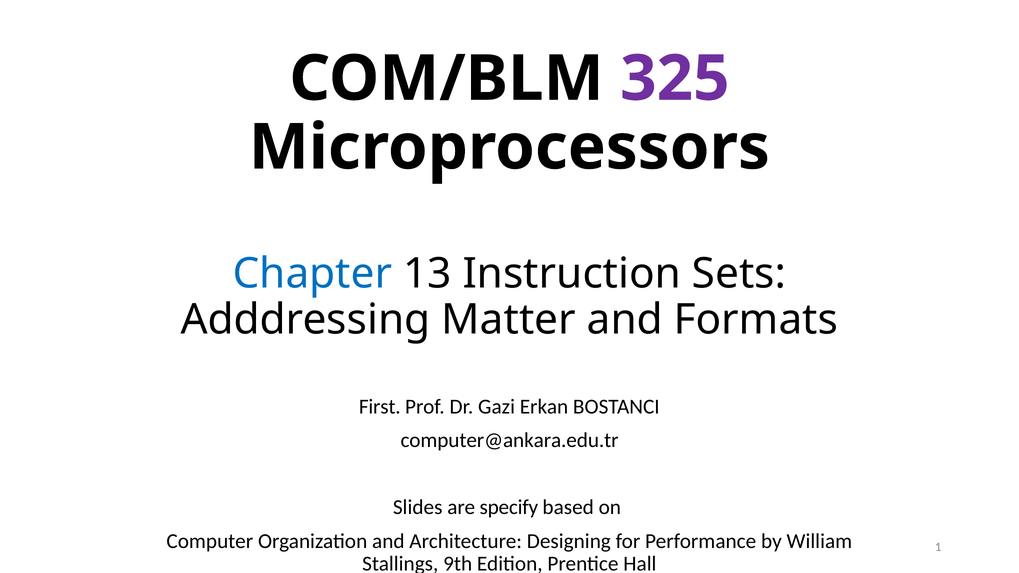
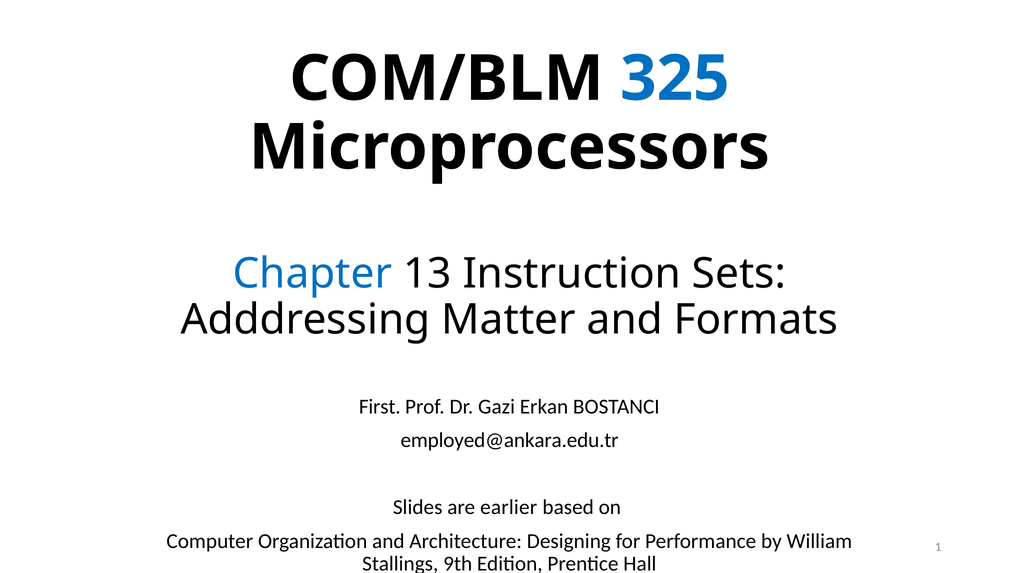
325 colour: purple -> blue (675, 79)
computer@ankara.edu.tr: computer@ankara.edu.tr -> employed@ankara.edu.tr (510, 441)
specify: specify -> earlier (509, 508)
